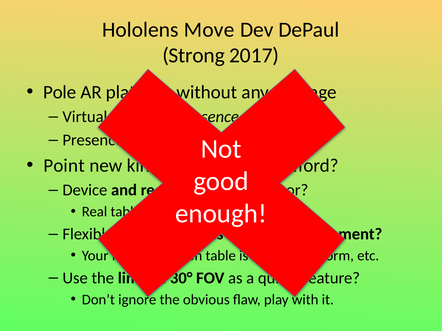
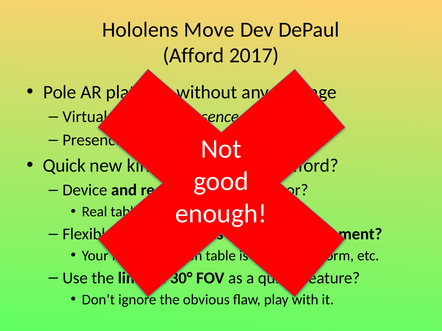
Strong: Strong -> Afford (194, 56)
Point: Point -> Quick (64, 166)
